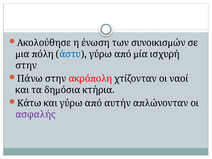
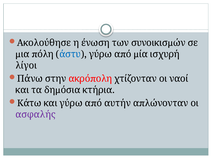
στην: στην -> λίγοι (26, 65)
